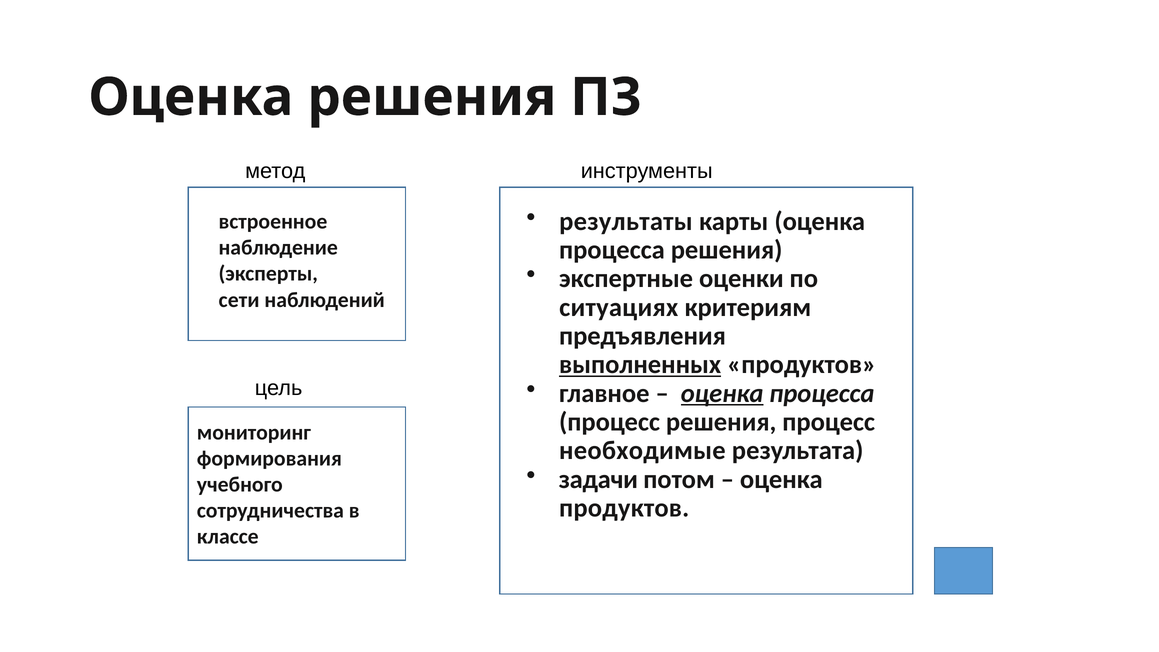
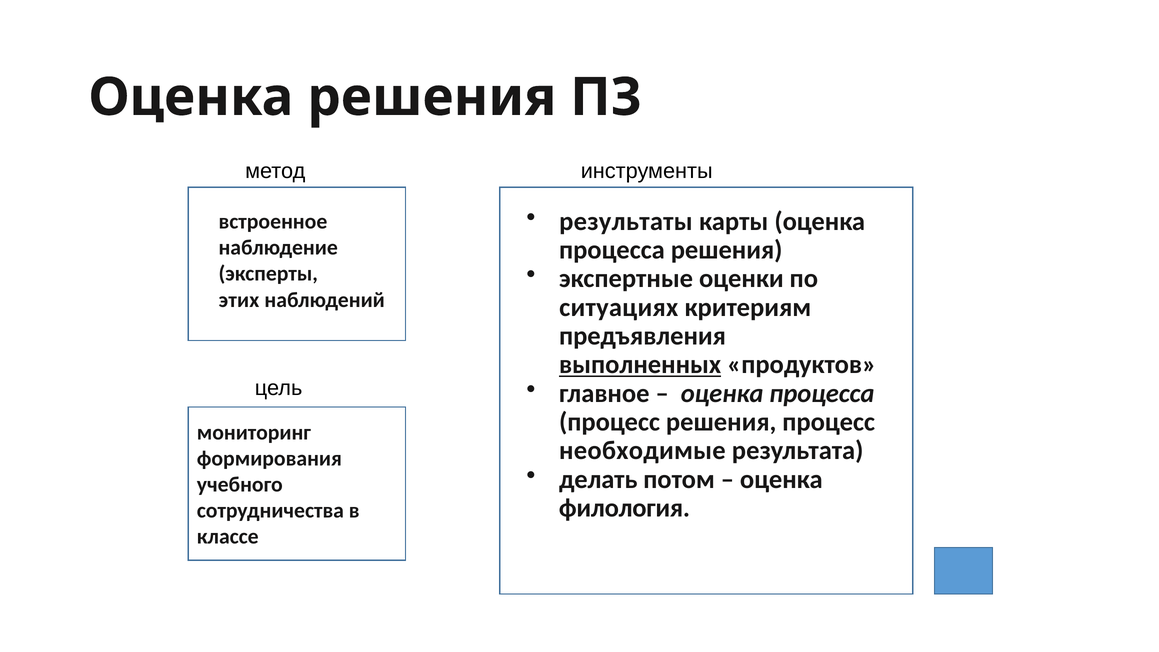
сети: сети -> этих (239, 300)
оценка underline: present -> none (722, 393)
задачи: задачи -> делать (598, 479)
продуктов: продуктов -> филология (624, 508)
